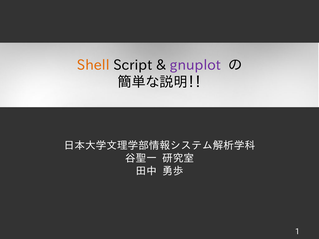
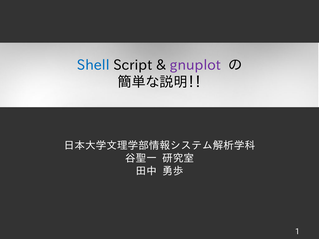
Shell colour: orange -> blue (93, 65)
